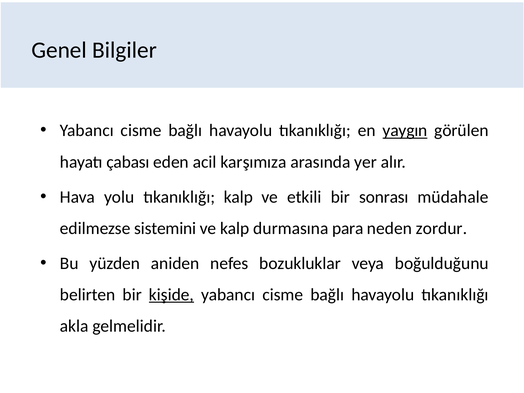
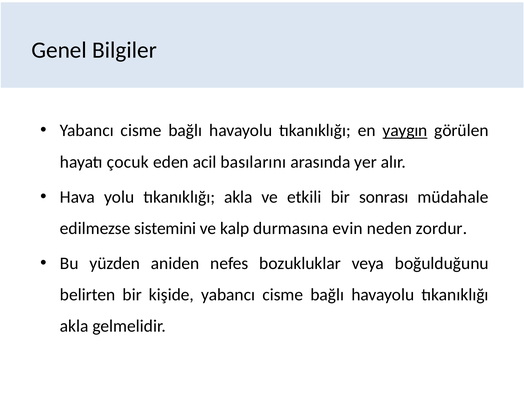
çabası: çabası -> çocuk (128, 162)
karşımıza: karşımıza -> basılarını (253, 162)
yolu tıkanıklığı kalp: kalp -> akla (238, 197)
para: para -> evin (348, 228)
kişide underline: present -> none (171, 295)
